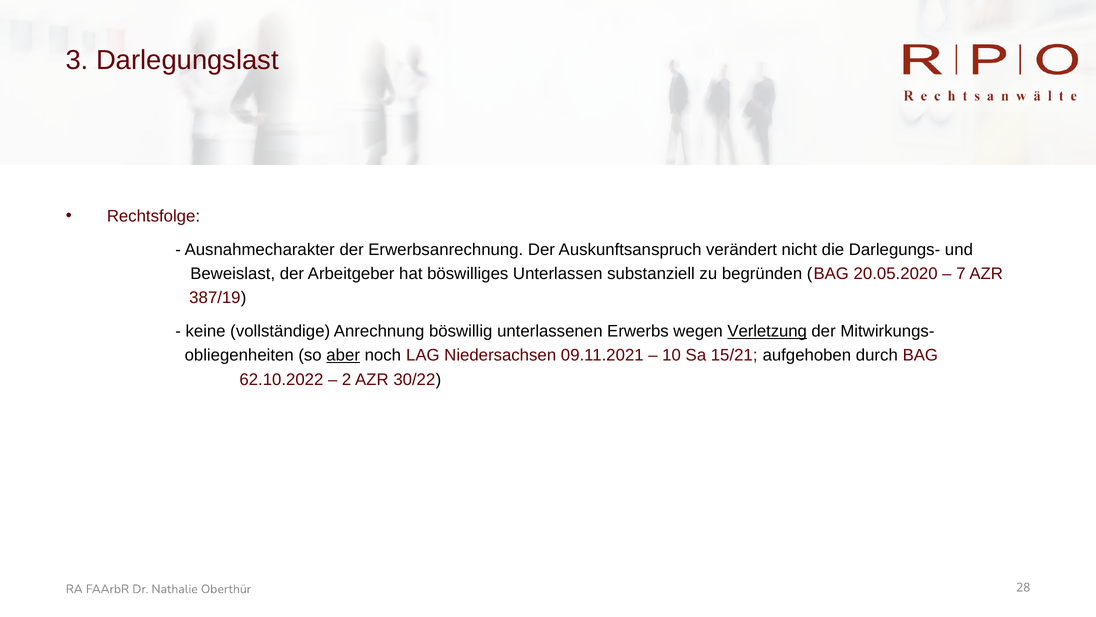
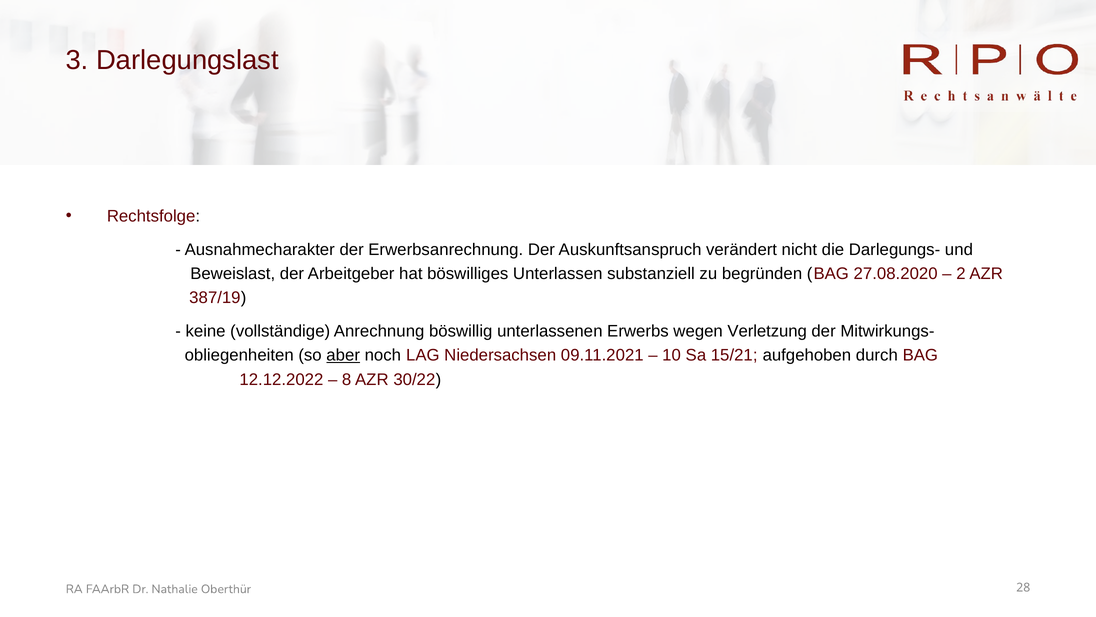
20.05.2020: 20.05.2020 -> 27.08.2020 (896, 274)
7: 7 -> 2 (961, 274)
Verletzung underline: present -> none (767, 331)
62.10.2022: 62.10.2022 -> 12.12.2022 (281, 379)
2: 2 -> 8 (347, 379)
